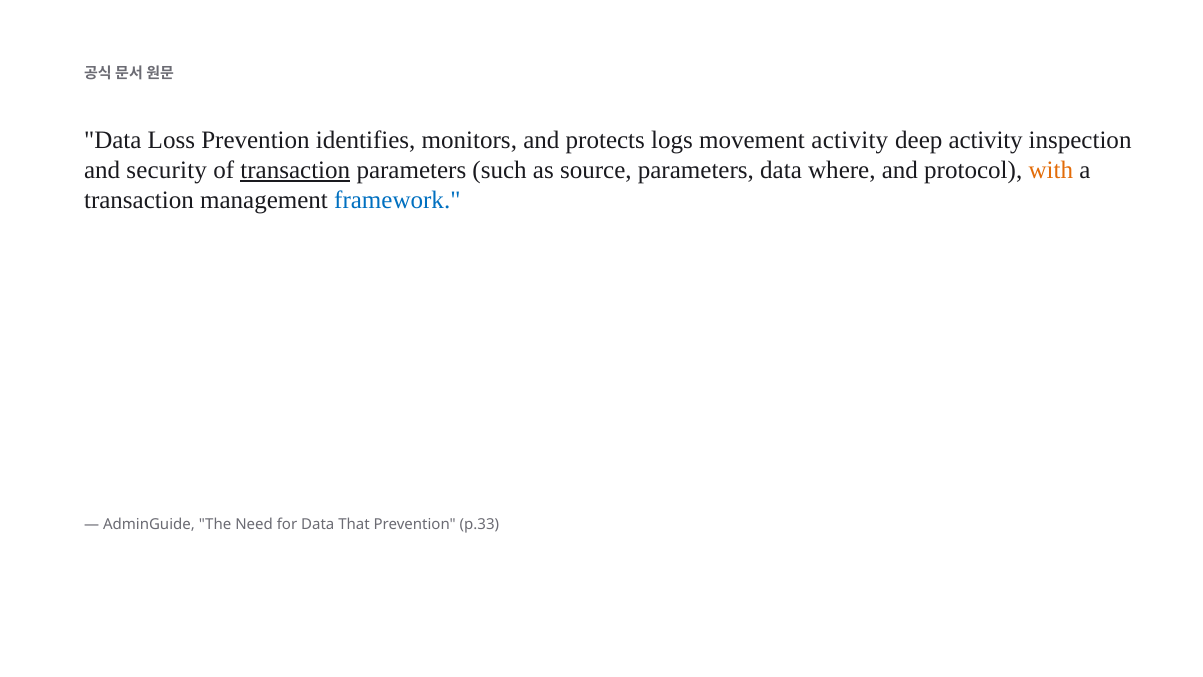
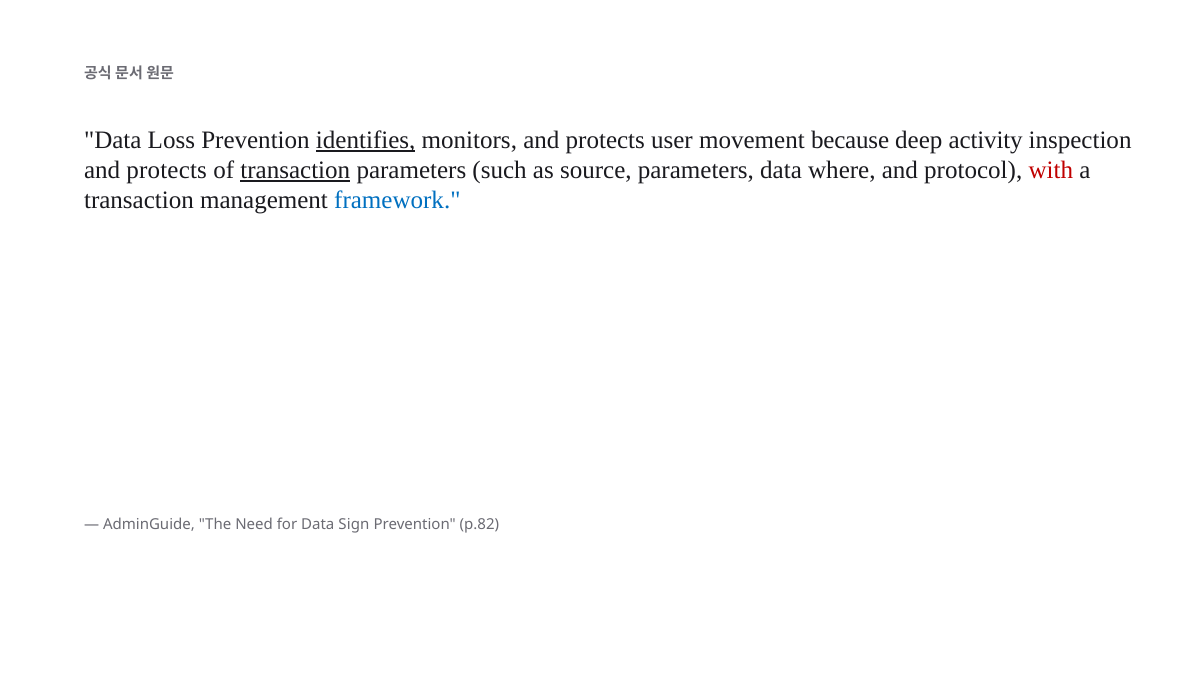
identifies underline: none -> present (366, 140)
logs: logs -> user (672, 140)
movement activity: activity -> because (850, 140)
security: security -> protects (167, 170)
with colour: orange -> red (1051, 170)
That: That -> Sign (354, 524)
p.33: p.33 -> p.82 (479, 524)
